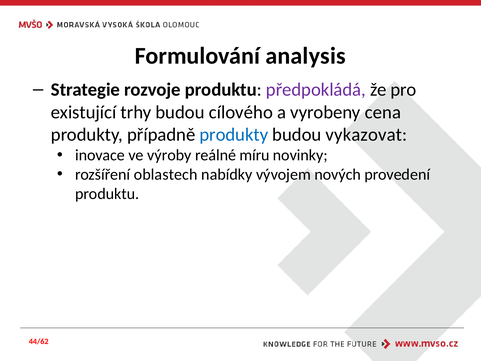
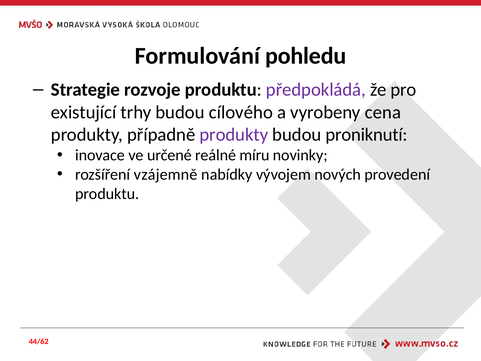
analysis: analysis -> pohledu (306, 56)
produkty colour: blue -> purple (234, 135)
vykazovat: vykazovat -> proniknutí (367, 135)
výroby: výroby -> určené (169, 155)
oblastech: oblastech -> vzájemně (166, 174)
